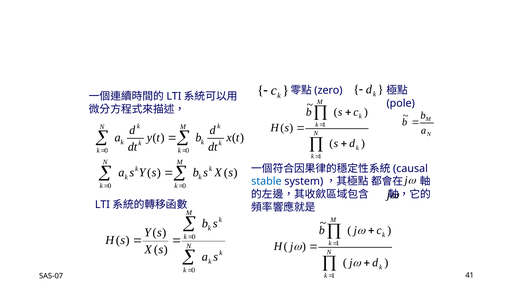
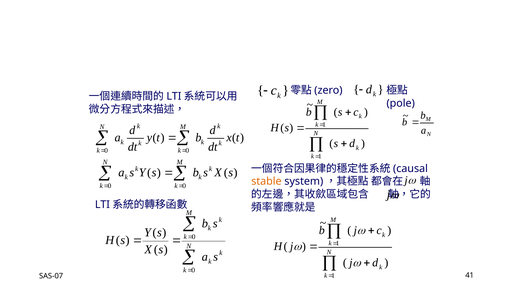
stable colour: blue -> orange (266, 181)
